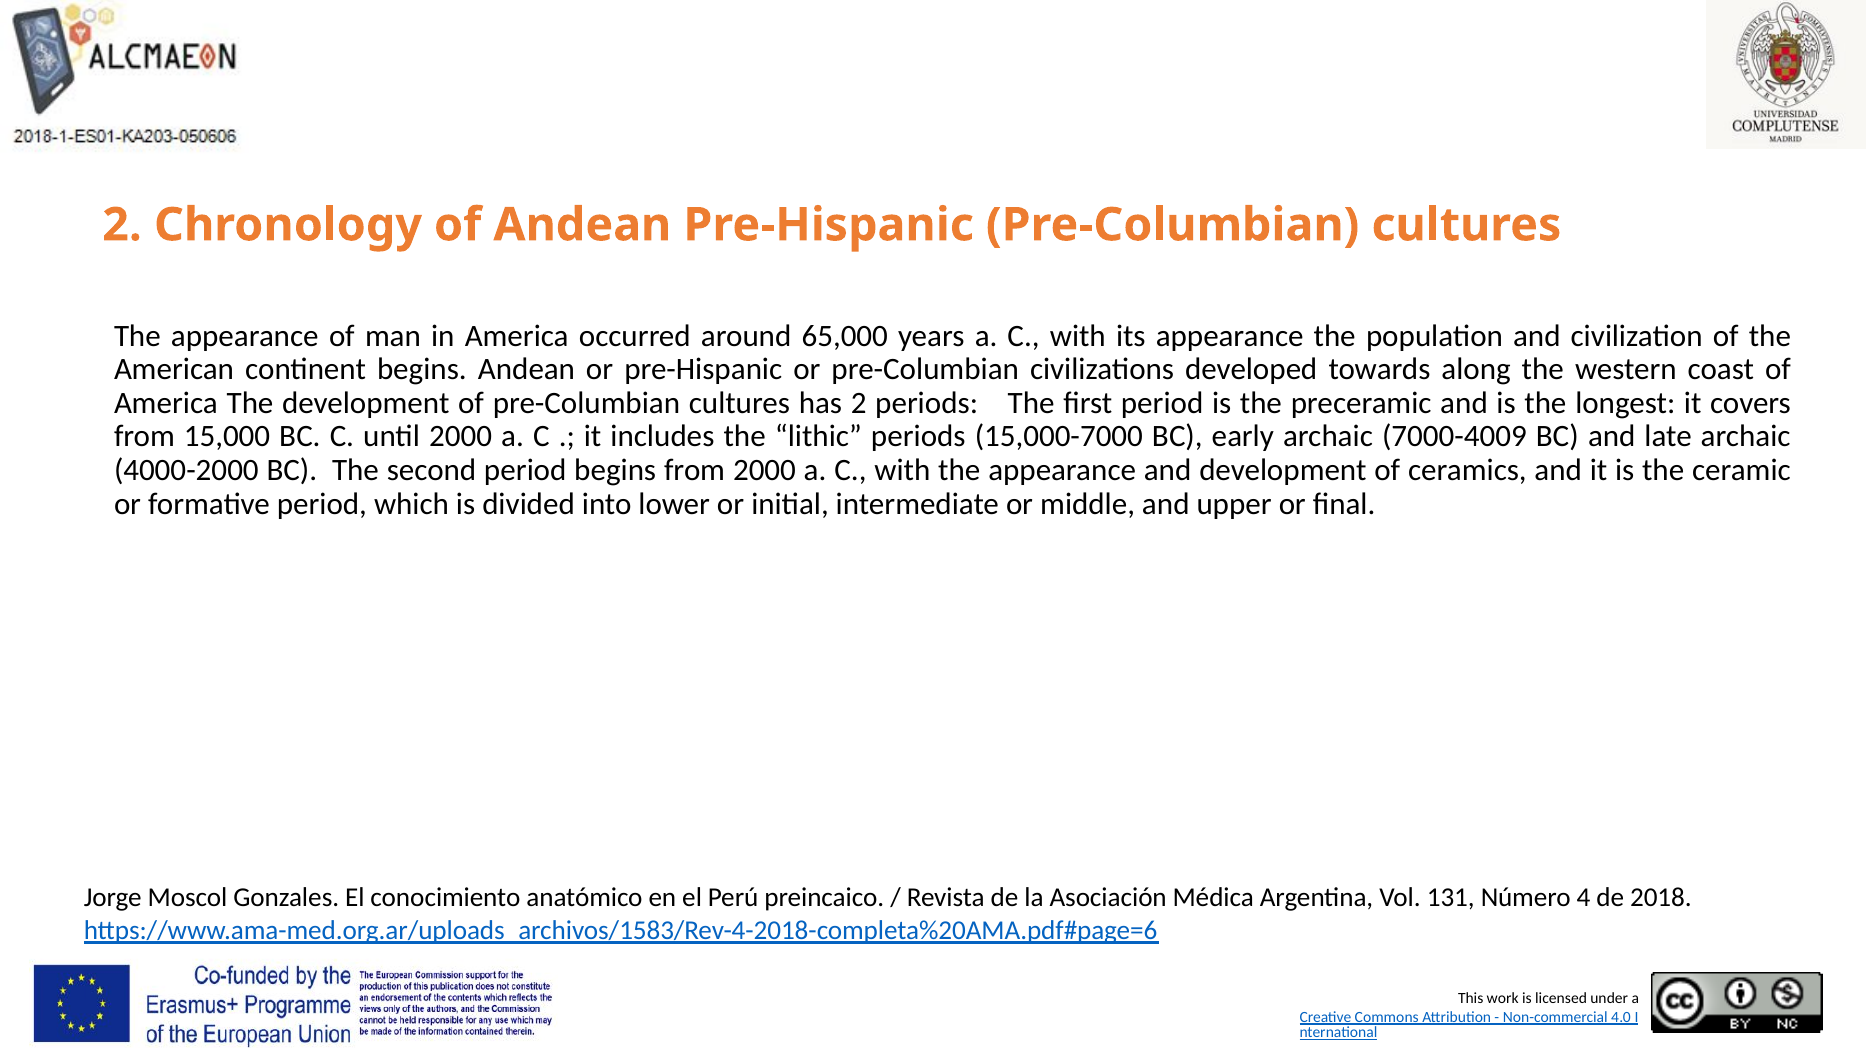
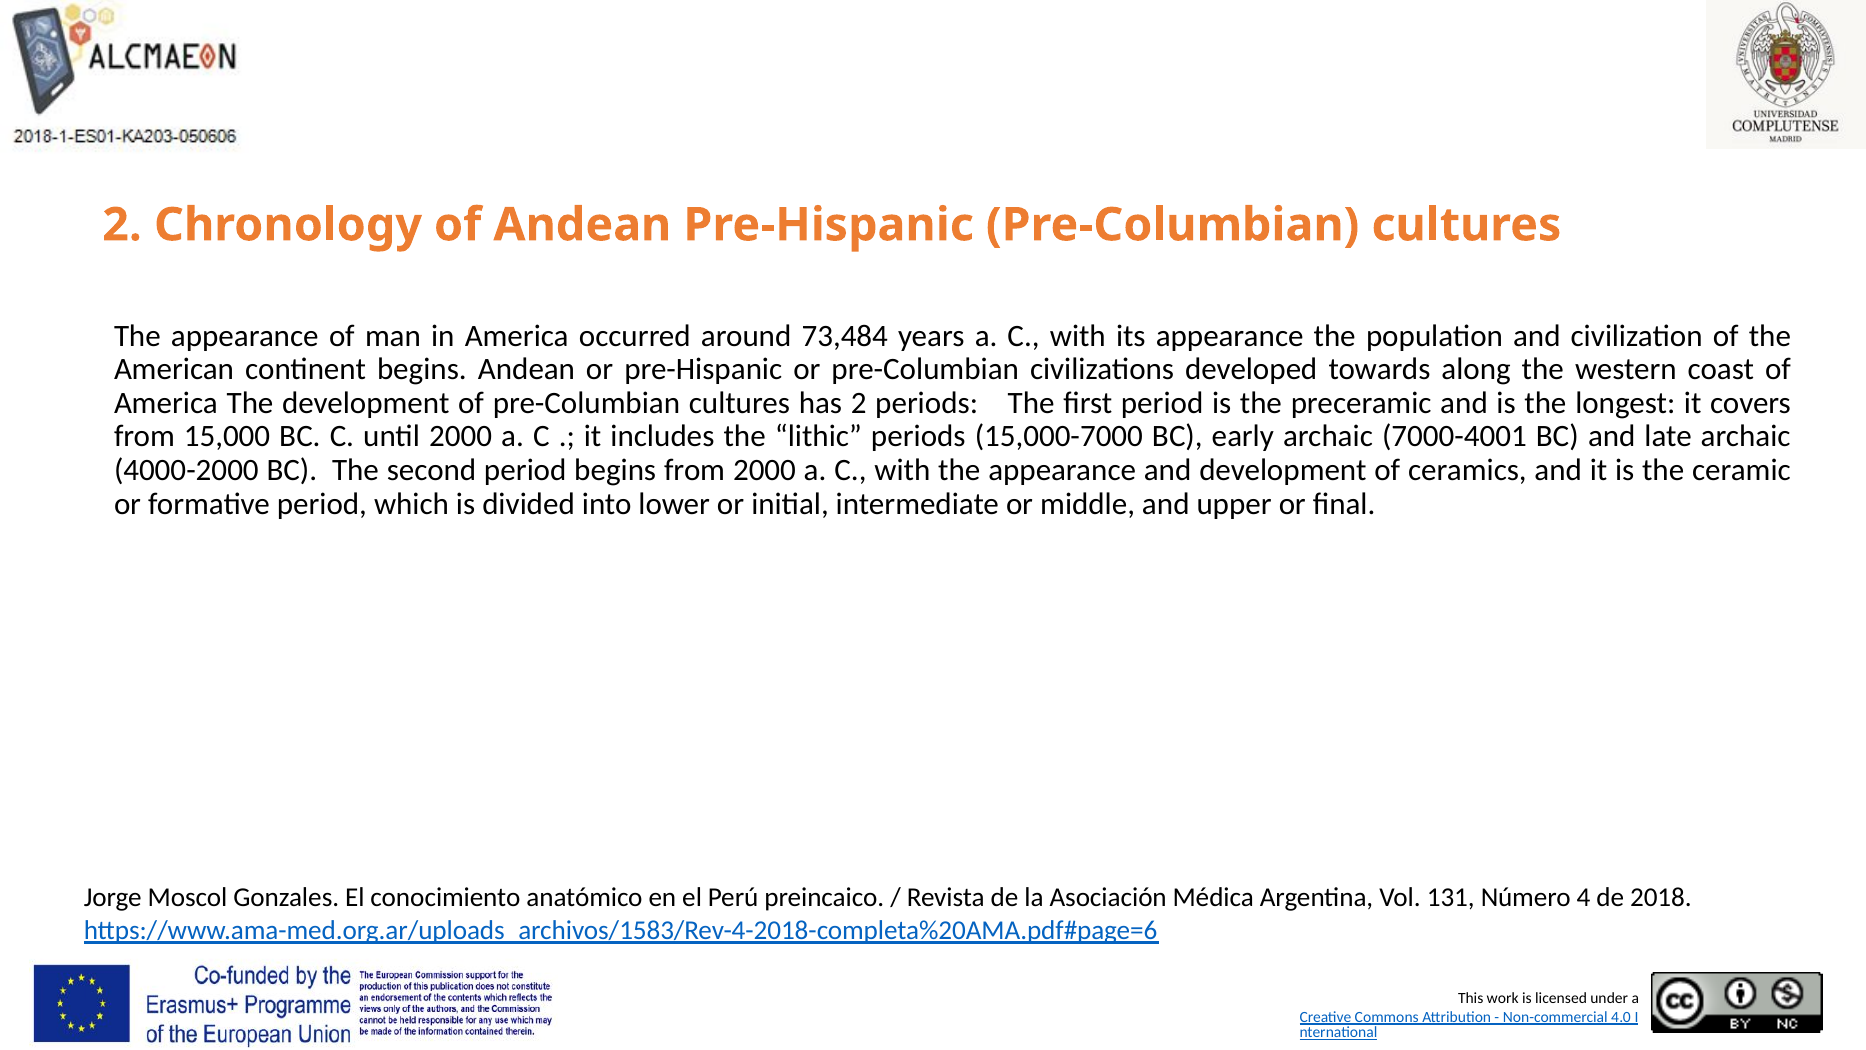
65,000: 65,000 -> 73,484 (845, 336)
7000-4009: 7000-4009 -> 7000-4001 (1454, 436)
